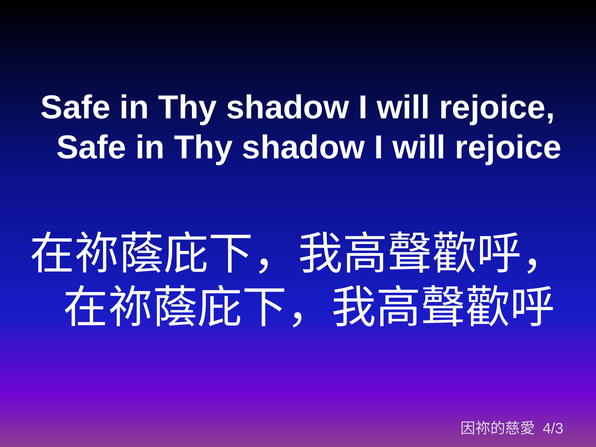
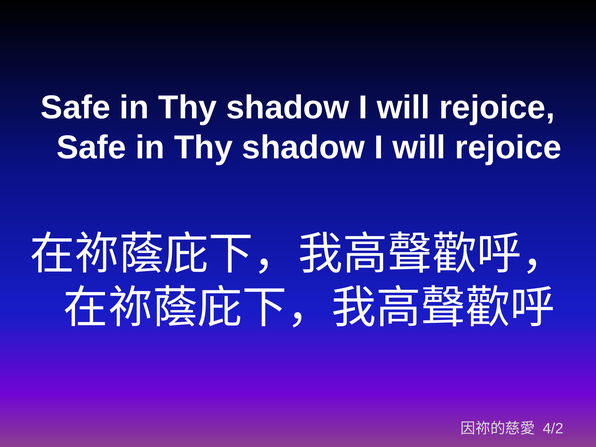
4/3: 4/3 -> 4/2 (553, 429)
